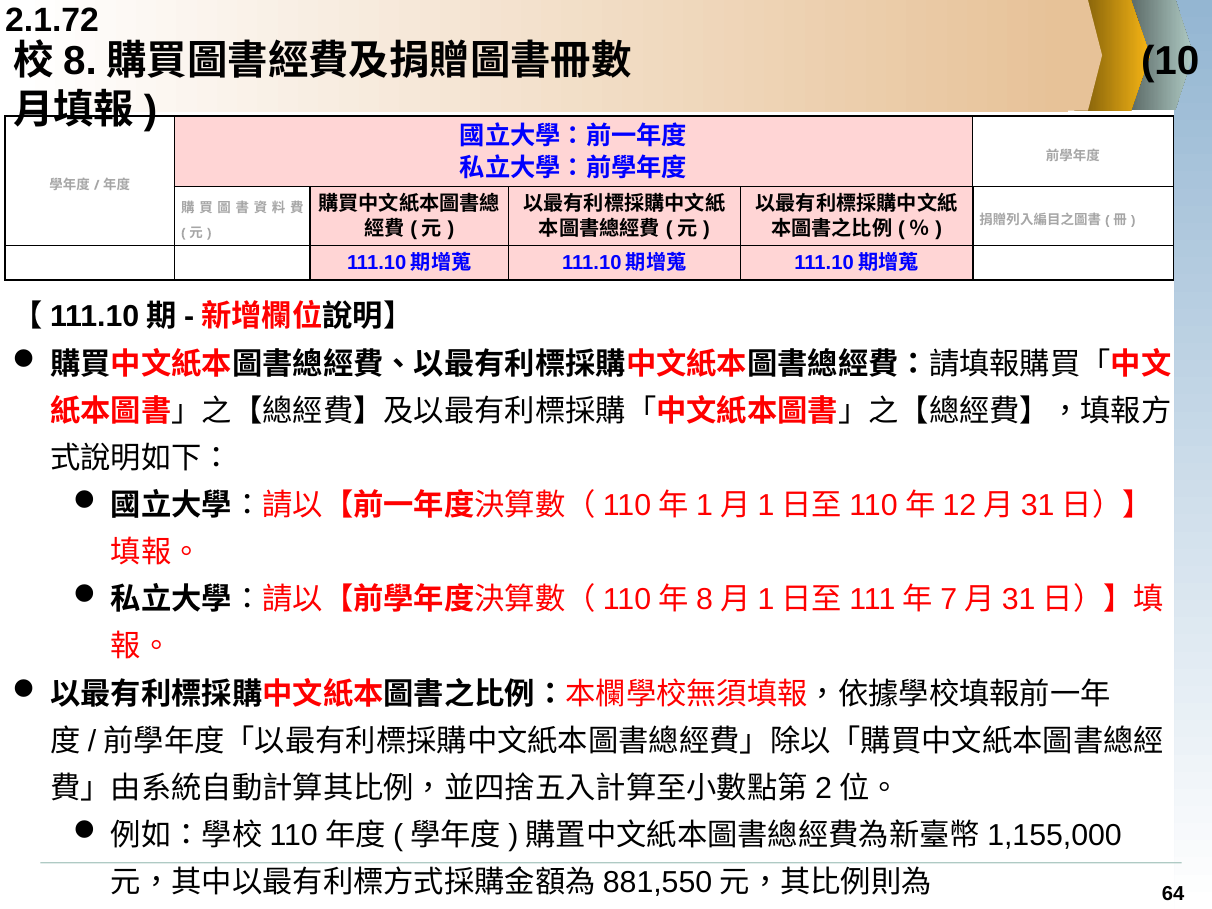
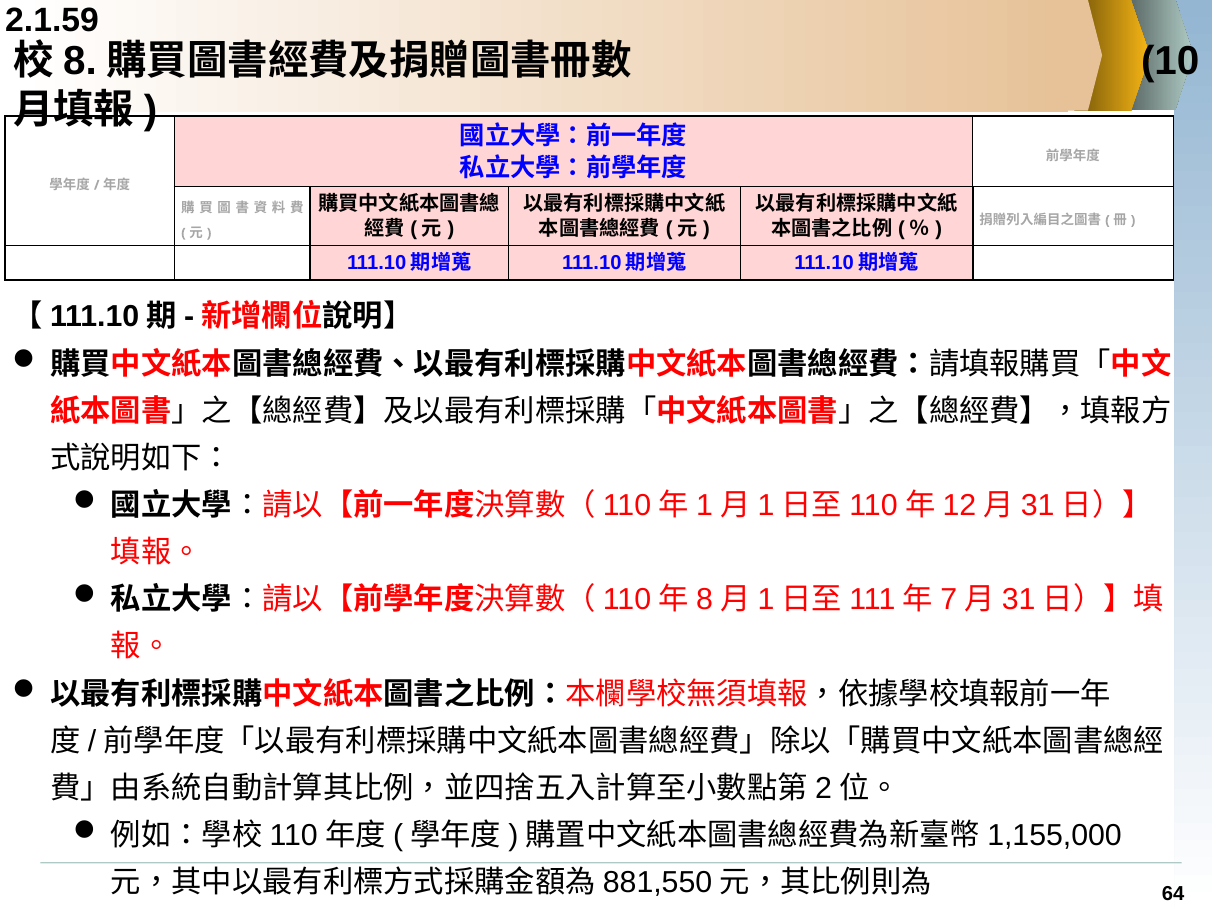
2.1.72: 2.1.72 -> 2.1.59 (52, 20)
